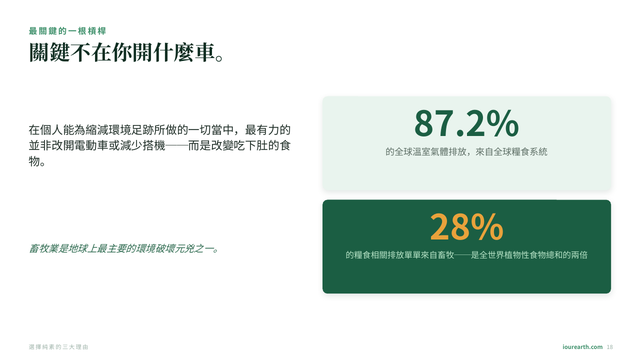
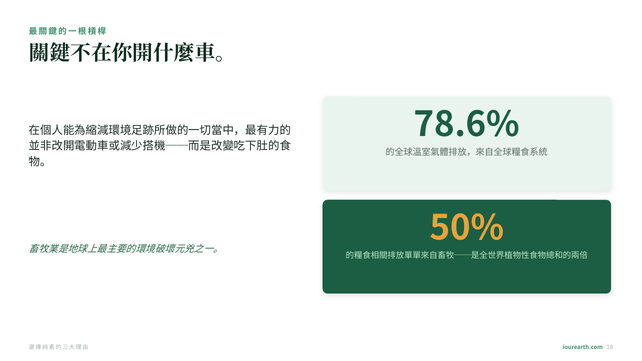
87.2%: 87.2% -> 78.6% (467, 125)
28%: 28% -> 50% (467, 228)
